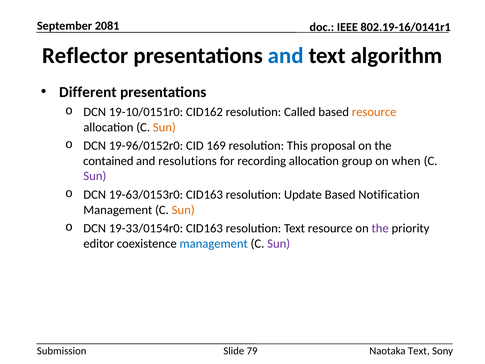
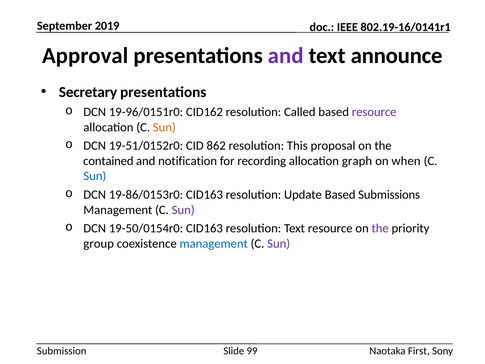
2081: 2081 -> 2019 (107, 26)
Reflector: Reflector -> Approval (85, 56)
and colour: blue -> purple (286, 56)
algorithm: algorithm -> announce (397, 56)
Different: Different -> Secretary (88, 92)
19-10/0151r0: 19-10/0151r0 -> 19-96/0151r0 (146, 112)
resource colour: orange -> purple (374, 112)
19-96/0152r0: 19-96/0152r0 -> 19-51/0152r0 (146, 146)
169: 169 -> 862 (216, 146)
resolutions: resolutions -> notification (188, 161)
group: group -> graph (357, 161)
Sun colour: purple -> blue (95, 176)
19-63/0153r0: 19-63/0153r0 -> 19-86/0153r0 (146, 195)
Notification: Notification -> Submissions (389, 195)
Sun colour: orange -> purple (183, 210)
19-33/0154r0: 19-33/0154r0 -> 19-50/0154r0 (146, 228)
editor: editor -> group (99, 243)
79: 79 -> 99 (252, 351)
Naotaka Text: Text -> First (419, 351)
